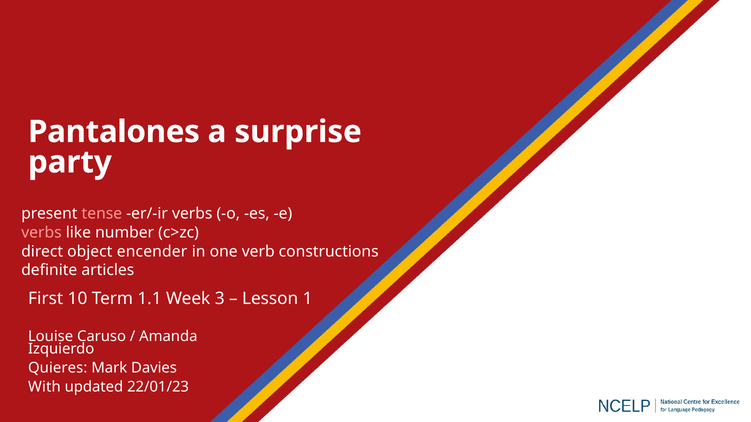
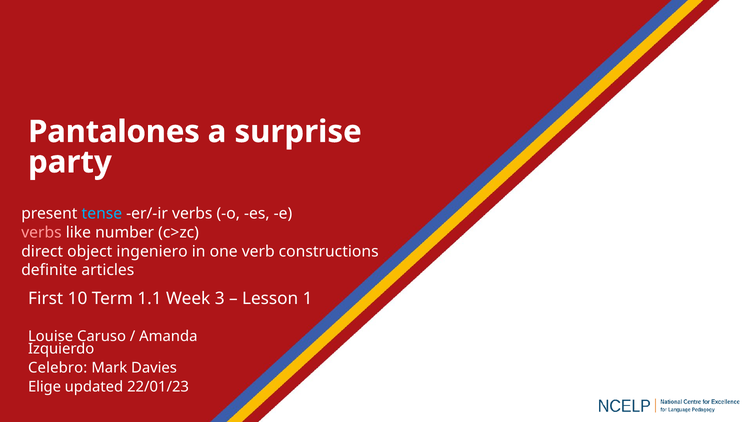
tense colour: pink -> light blue (102, 214)
encender: encender -> ingeniero (152, 252)
Quieres: Quieres -> Celebro (58, 368)
With: With -> Elige (45, 387)
